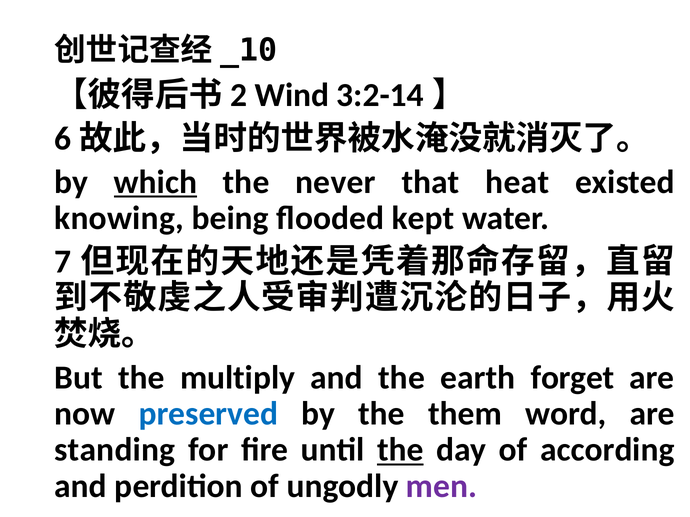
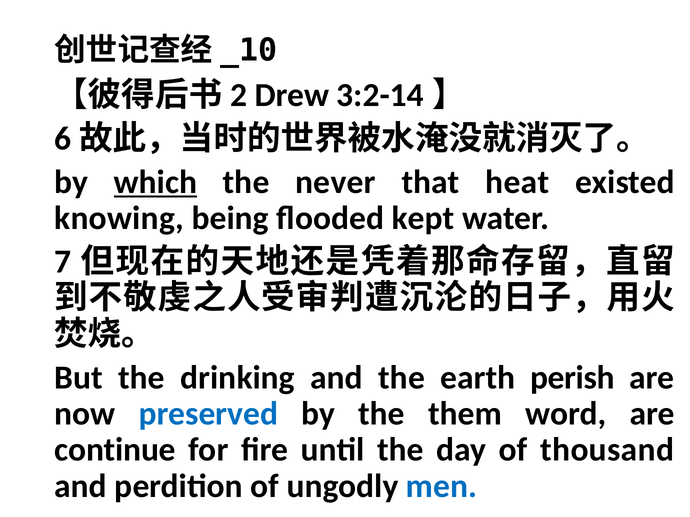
Wind: Wind -> Drew (292, 95)
multiply: multiply -> drinking (238, 378)
forget: forget -> perish (573, 378)
standing: standing -> continue (115, 450)
the underline: present -> none (400, 450)
according: according -> thousand (607, 450)
men colour: purple -> blue (442, 487)
